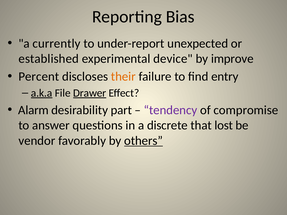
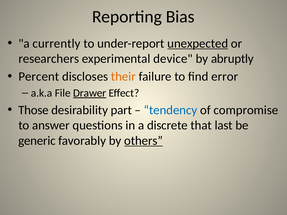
unexpected underline: none -> present (198, 43)
established: established -> researchers (49, 59)
improve: improve -> abruptly (232, 59)
entry: entry -> error (225, 77)
a.k.a underline: present -> none (42, 93)
Alarm: Alarm -> Those (33, 110)
tendency colour: purple -> blue (170, 110)
lost: lost -> last (224, 125)
vendor: vendor -> generic (37, 141)
